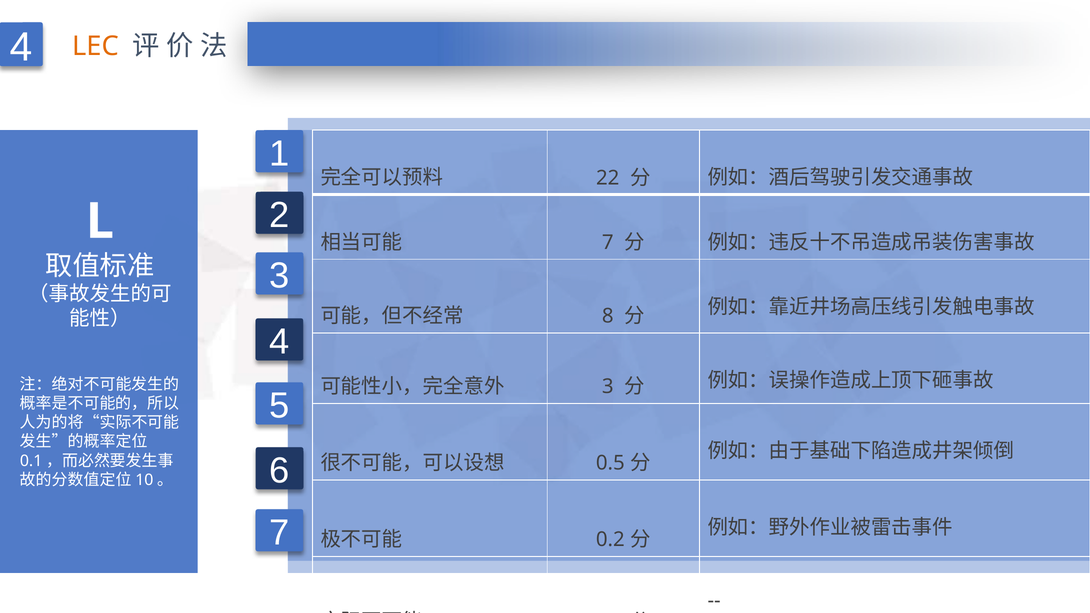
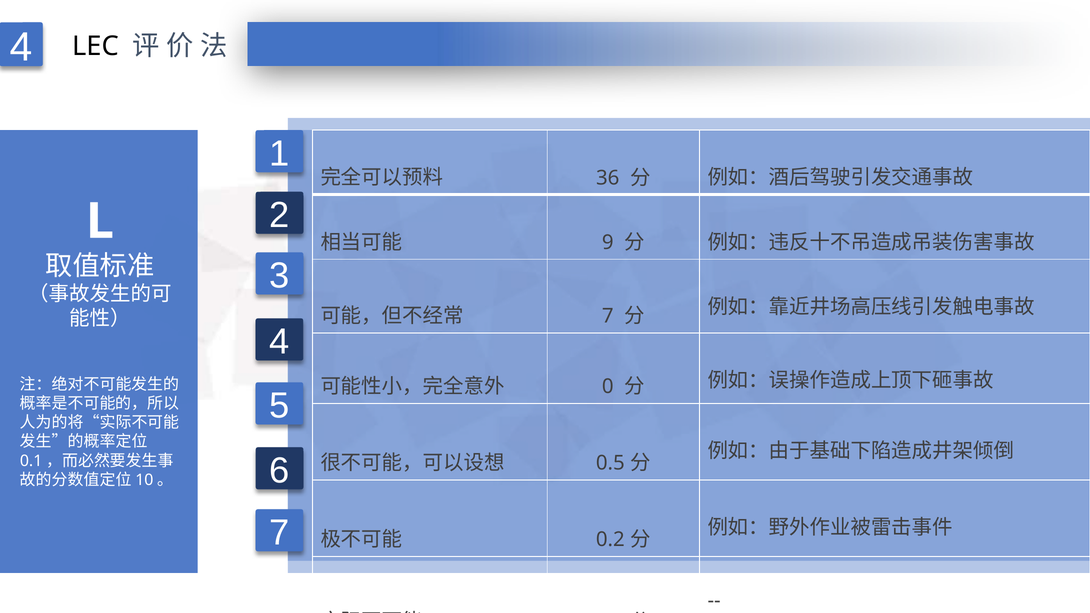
LEC colour: orange -> black (95, 46)
22: 22 -> 36 (608, 178)
7: 7 -> 9 (608, 242)
8: 8 -> 7 (608, 316)
3: 3 -> 0 (608, 387)
